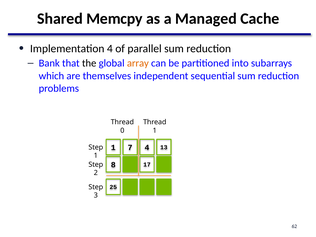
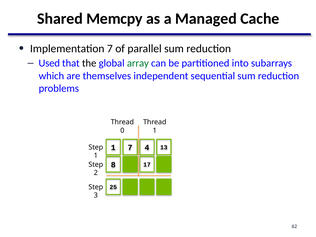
Implementation 4: 4 -> 7 (110, 49)
Bank: Bank -> Used (49, 63)
array colour: orange -> green (138, 63)
